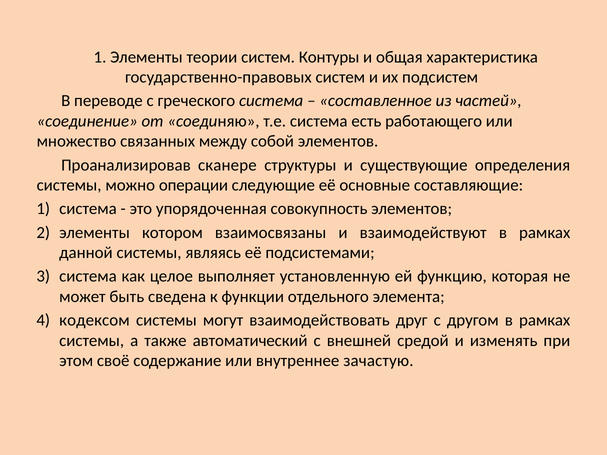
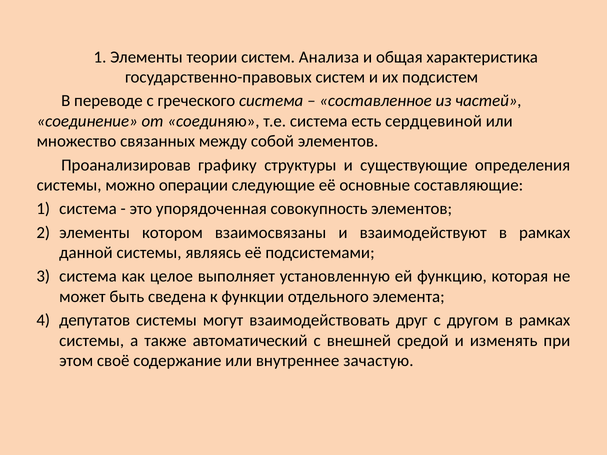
Контуры: Контуры -> Анализа (329, 57)
работающего: работающего -> сердцевиной (434, 121)
сканере: сканере -> графику (227, 165)
кодексом: кодексом -> депутатов (95, 320)
